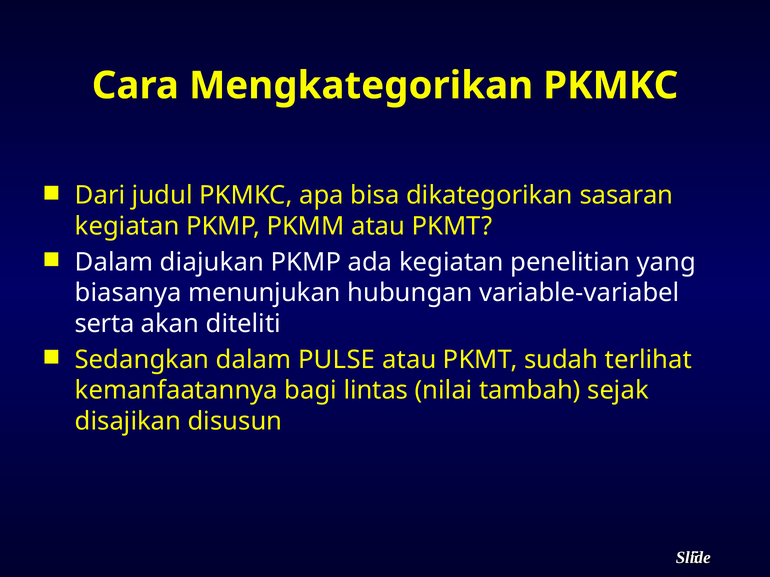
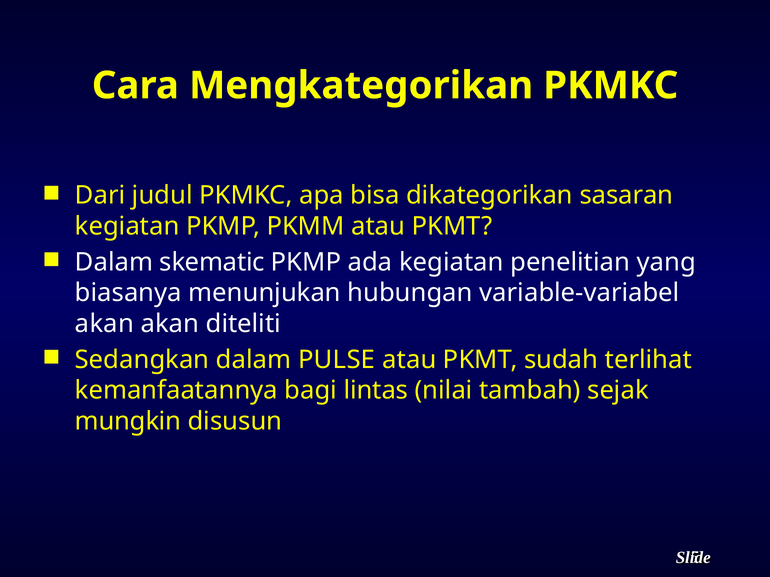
diajukan: diajukan -> skematic (212, 262)
serta: serta -> akan (104, 324)
disajikan: disajikan -> mungkin (128, 422)
